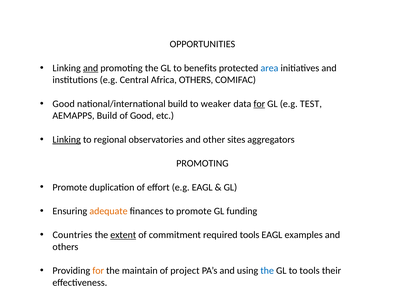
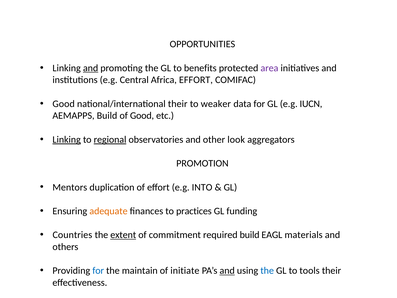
area colour: blue -> purple (269, 68)
Africa OTHERS: OTHERS -> EFFORT (196, 80)
national/international build: build -> their (178, 104)
for underline: present -> none (259, 104)
TEST: TEST -> IUCN (311, 104)
regional underline: none -> present (110, 139)
sites: sites -> look (236, 139)
PROMOTING: PROMOTING -> PROMOTION (202, 163)
Promote: Promote -> Mentors (70, 187)
e.g EAGL: EAGL -> INTO (202, 187)
to promote: promote -> practices (194, 211)
required tools: tools -> build (250, 235)
examples: examples -> materials (304, 235)
for colour: orange -> blue (98, 270)
project: project -> initiate (185, 270)
and underline: none -> present (227, 270)
